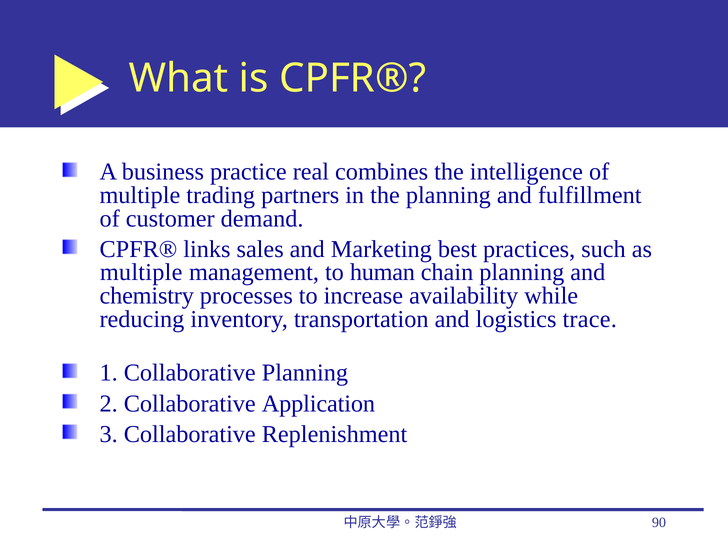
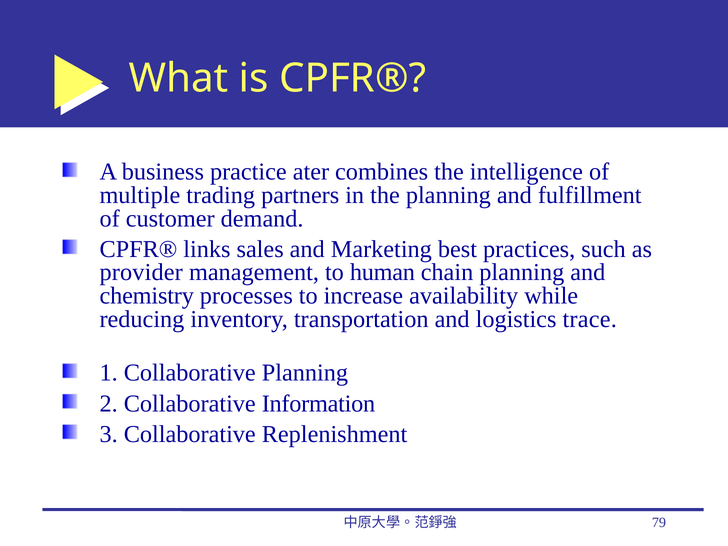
real: real -> ater (311, 172)
multiple: multiple -> provider (141, 272)
Application: Application -> Information (318, 404)
90: 90 -> 79 (659, 523)
